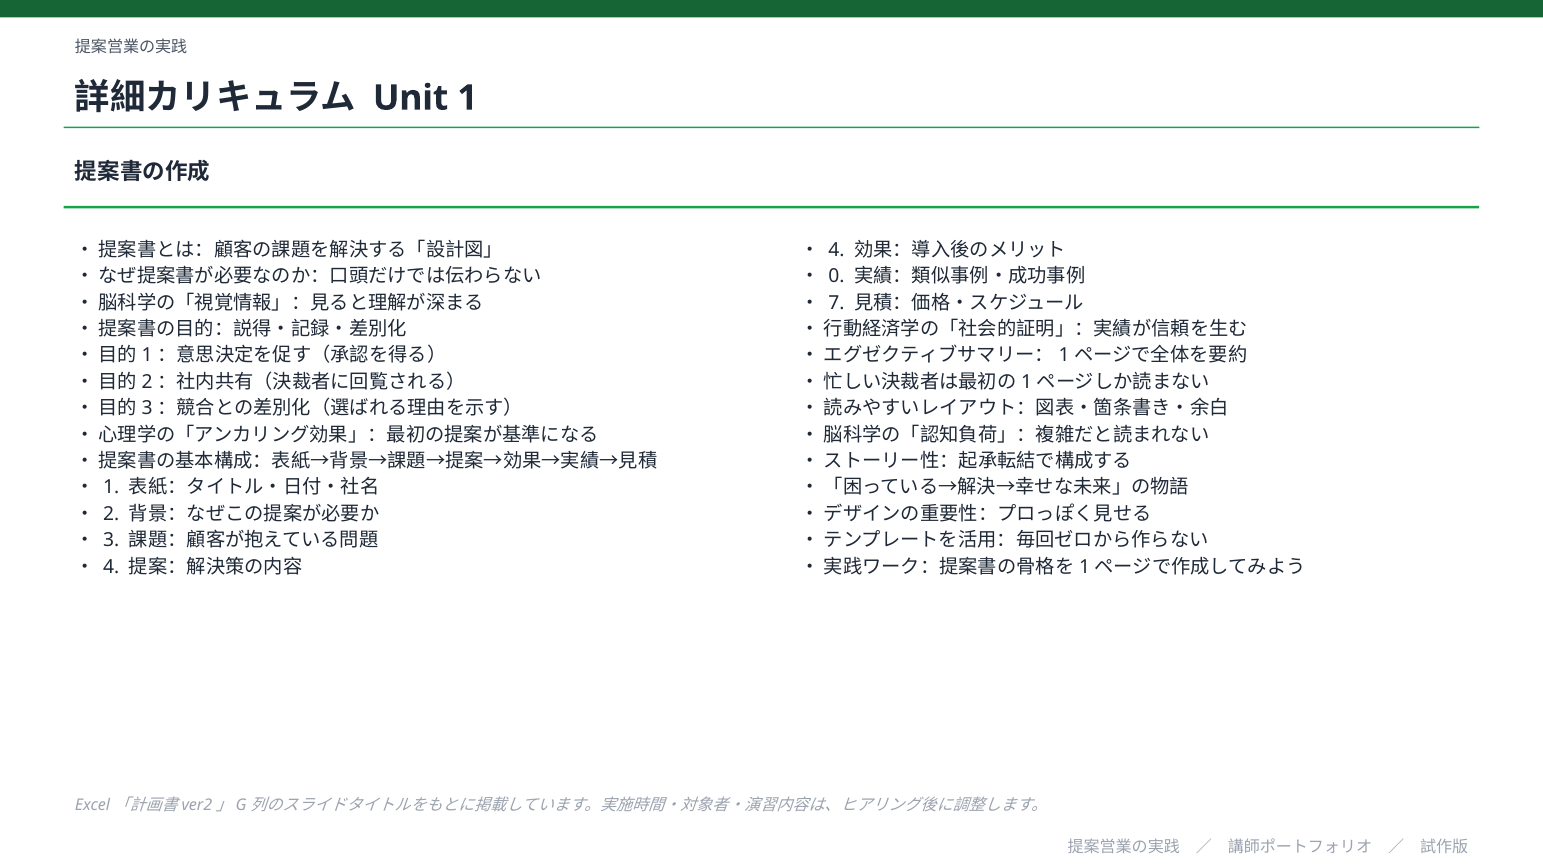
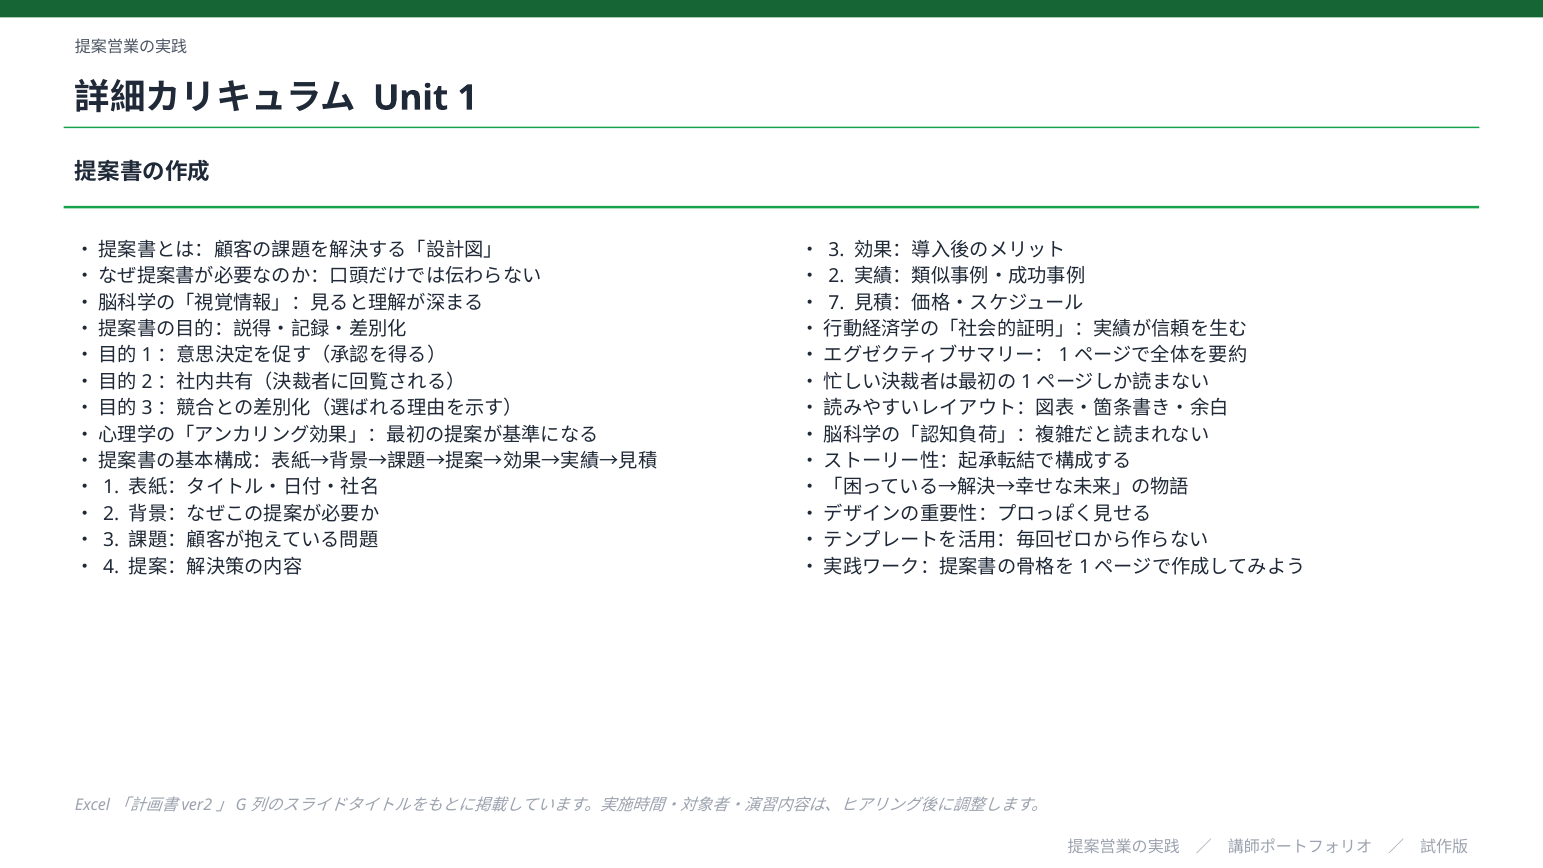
4: 4 -> 3 (836, 250)
0: 0 -> 2 (836, 276)
